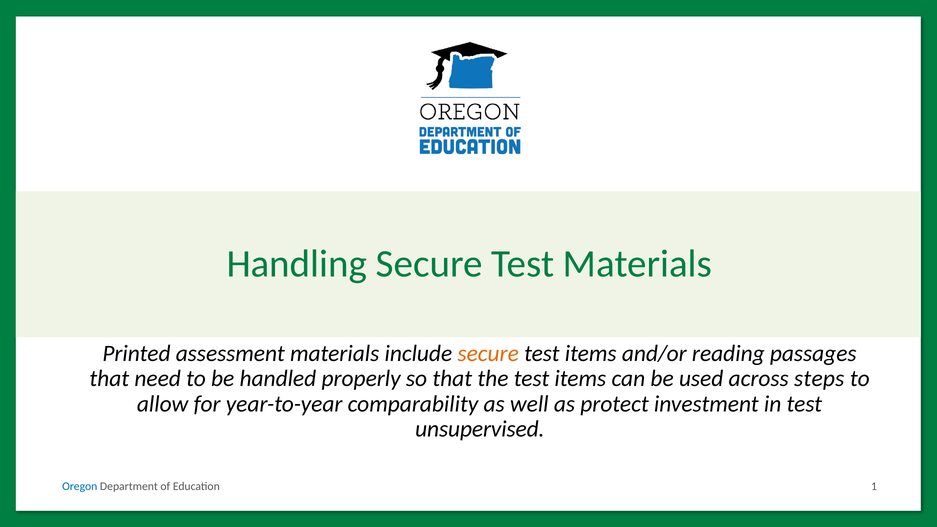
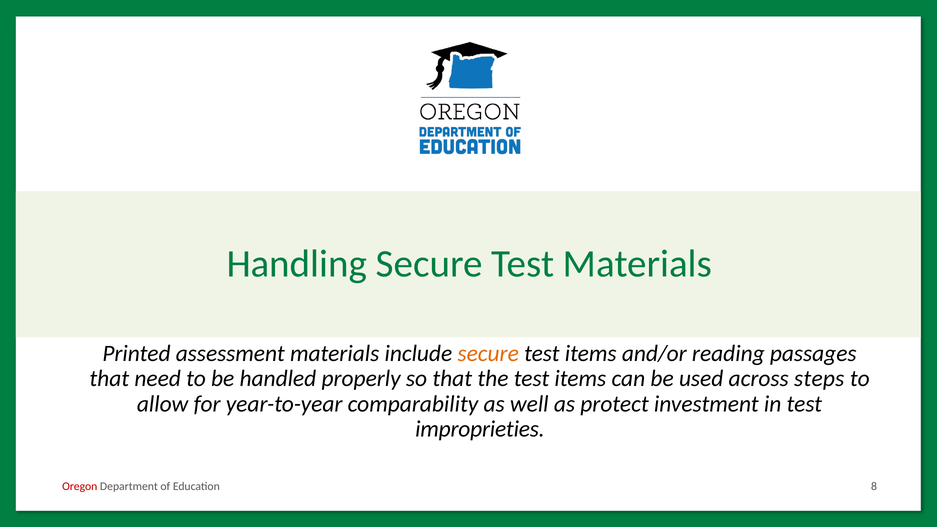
unsupervised: unsupervised -> improprieties (480, 429)
Oregon colour: blue -> red (80, 487)
1: 1 -> 8 (874, 487)
